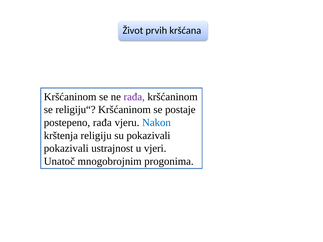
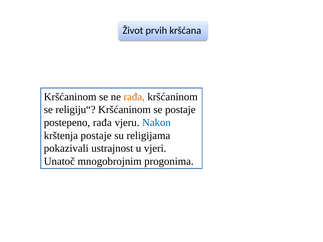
rađa colour: purple -> orange (134, 97)
krštenja religiju: religiju -> postaje (96, 136)
su pokazivali: pokazivali -> religijama (148, 136)
